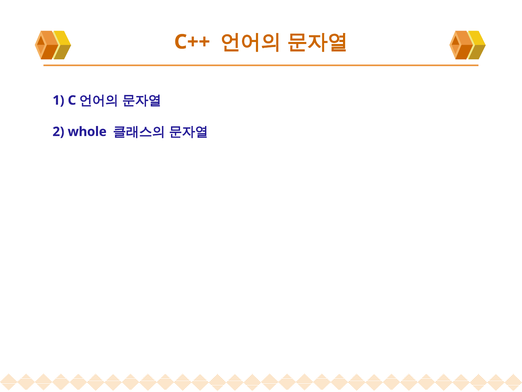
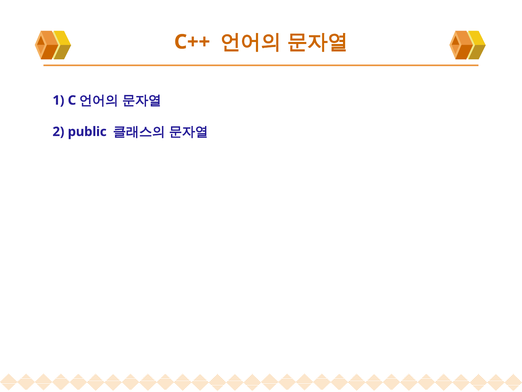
whole: whole -> public (87, 132)
